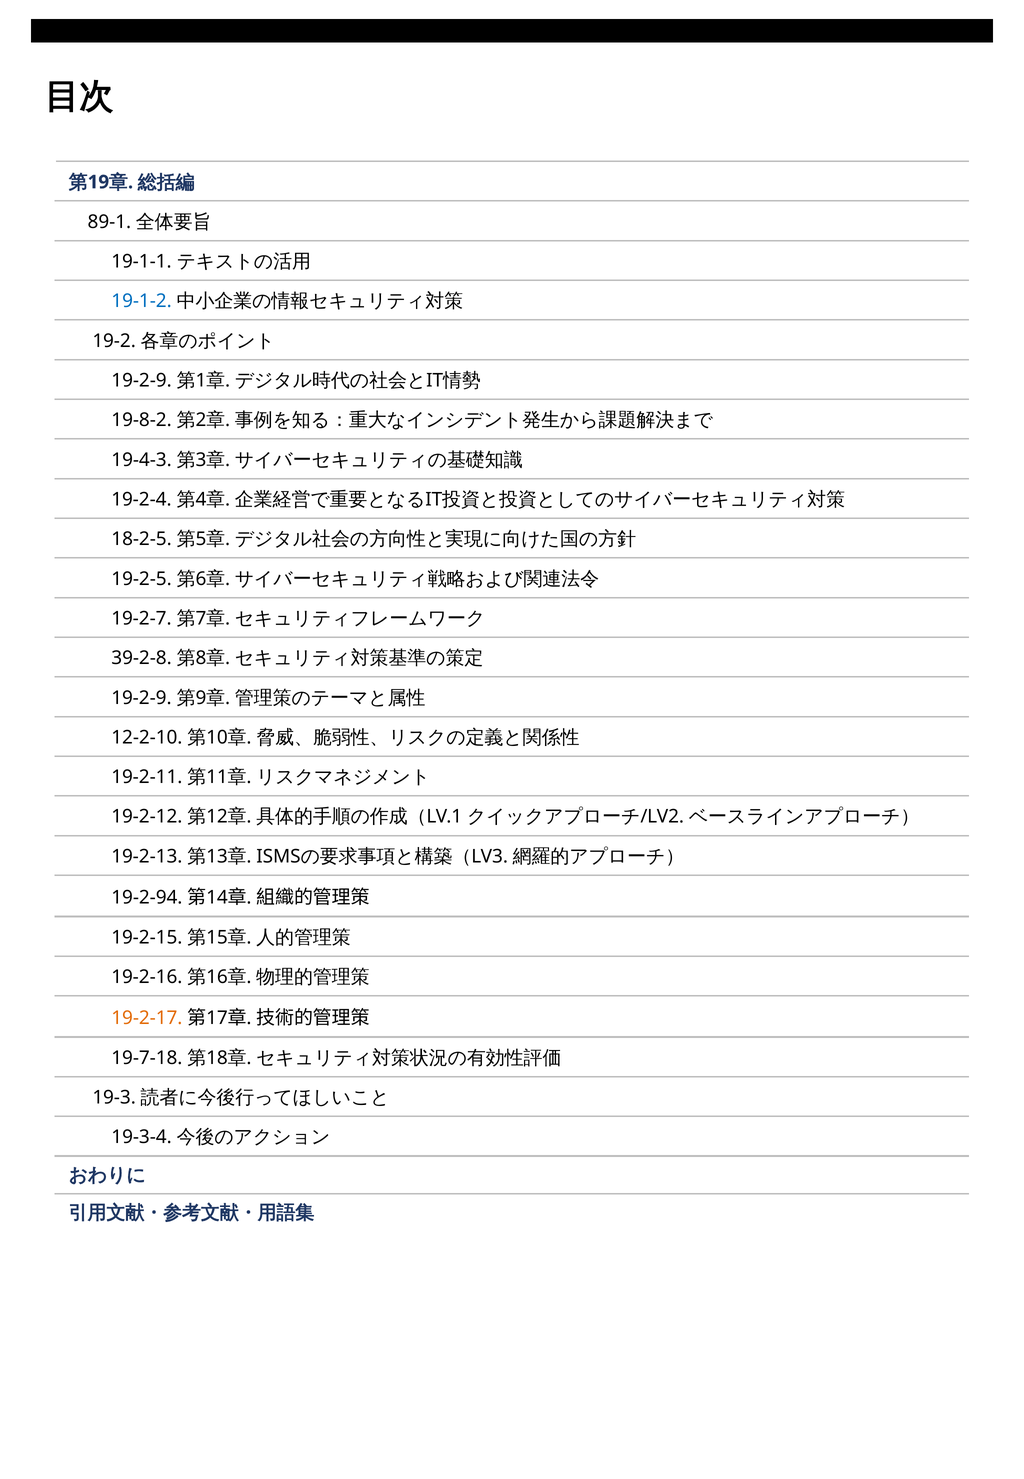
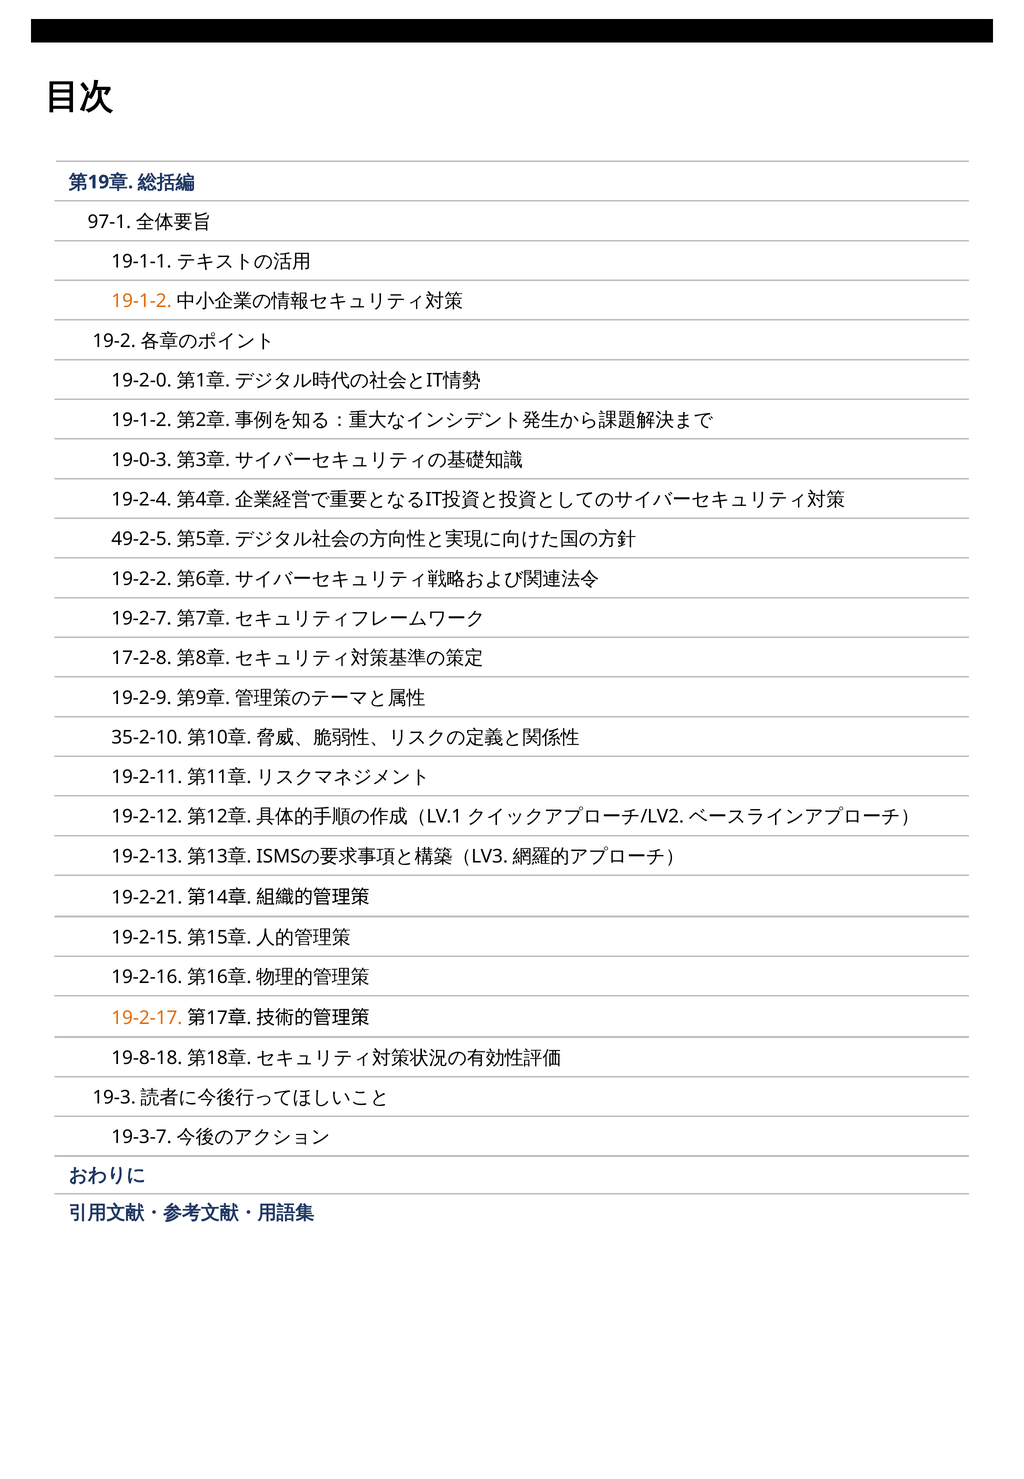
89-1: 89-1 -> 97-1 (109, 222)
19-1-2 colour: blue -> orange (142, 301)
19-2-9: 19-2-9 -> 19-2-0 (142, 380)
19-8-2: 19-8-2 -> 19-1-2 (142, 420)
19-4-3: 19-4-3 -> 19-0-3 (142, 460)
18-2-5: 18-2-5 -> 49-2-5 (142, 539)
19-2-5: 19-2-5 -> 19-2-2 (142, 579)
39-2-8: 39-2-8 -> 17-2-8 (142, 658)
12-2-10: 12-2-10 -> 35-2-10 (147, 737)
19-2-94: 19-2-94 -> 19-2-21 (147, 898)
19-7-18: 19-7-18 -> 19-8-18 (147, 1058)
19-3-4: 19-3-4 -> 19-3-7 (142, 1137)
